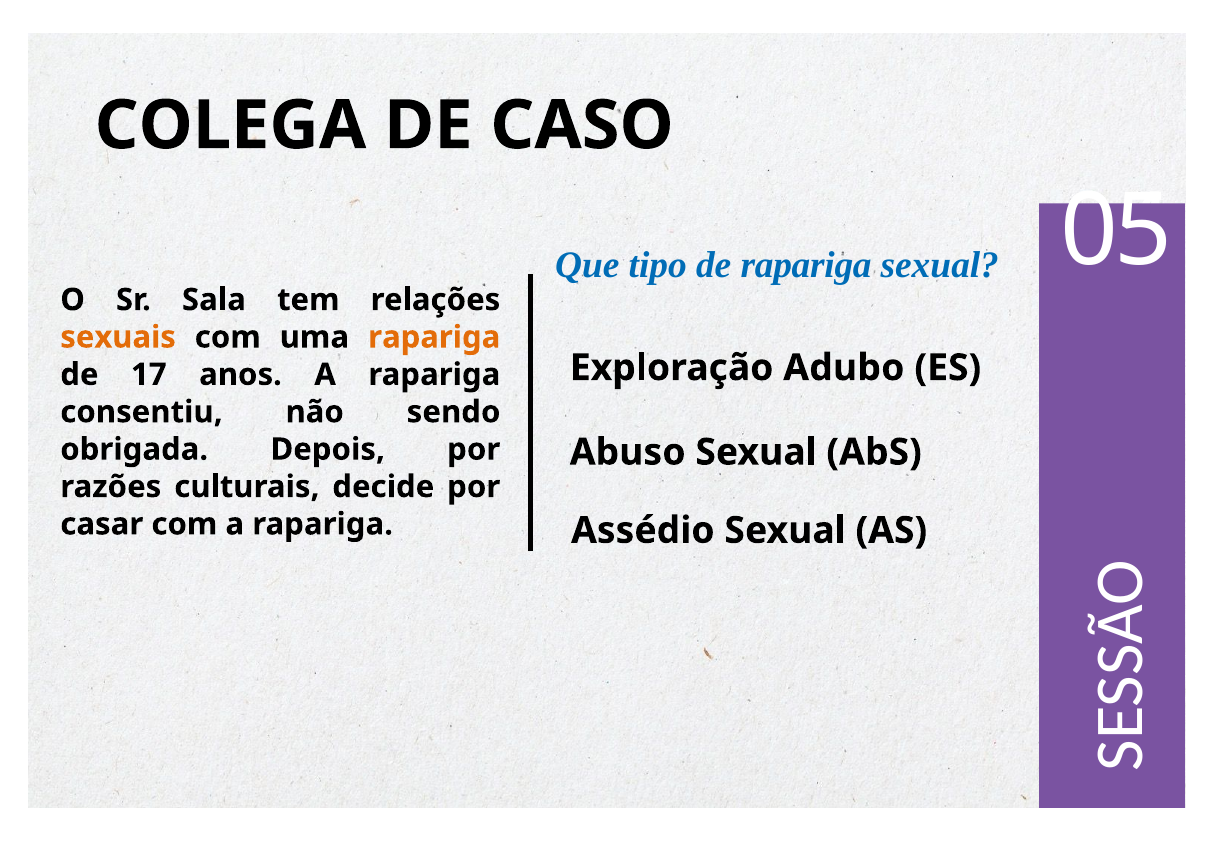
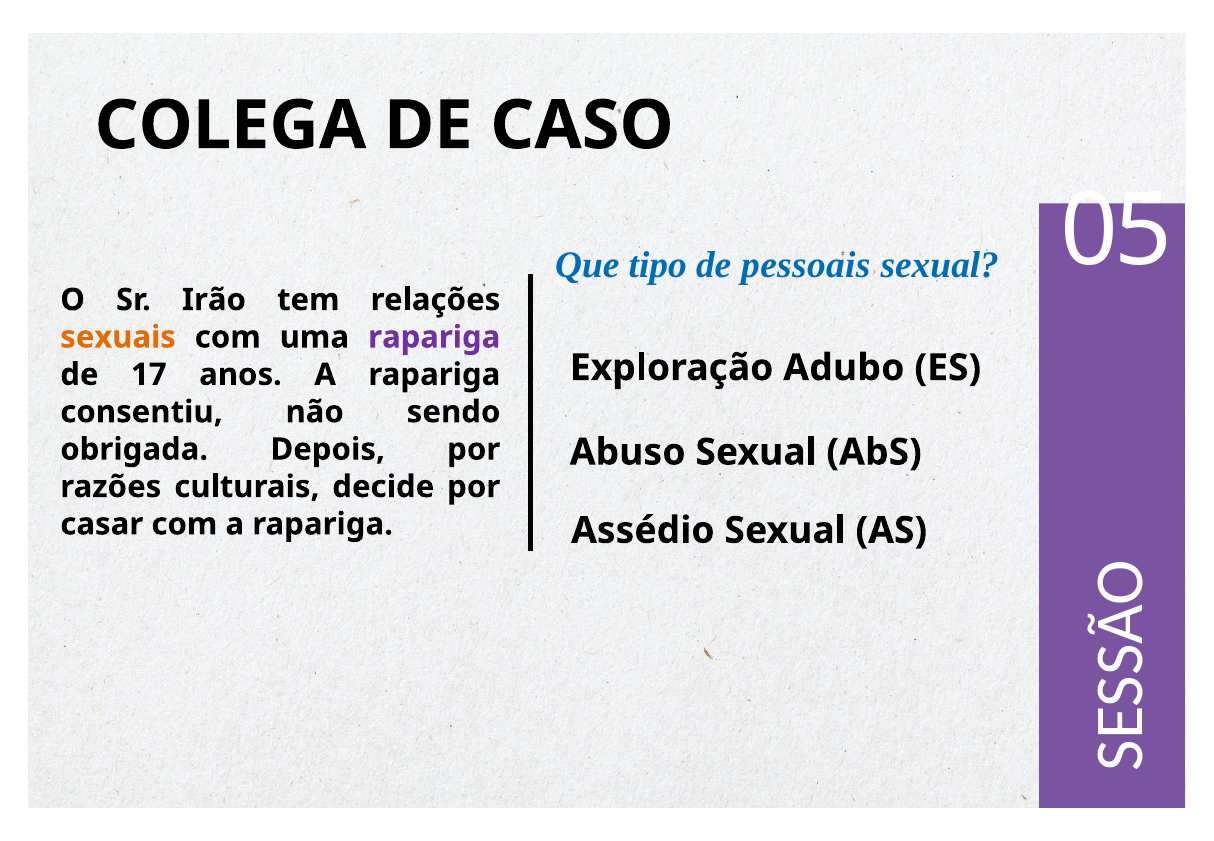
de rapariga: rapariga -> pessoais (806, 265)
Sala: Sala -> Irão (214, 300)
rapariga colour: orange -> purple (434, 337)
